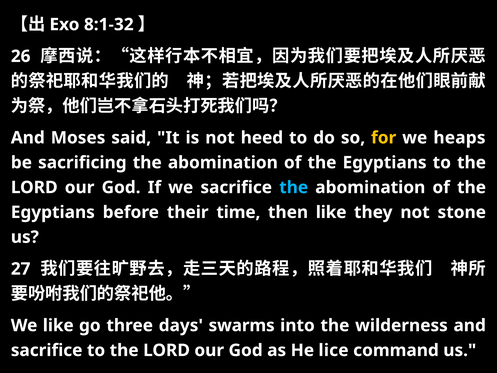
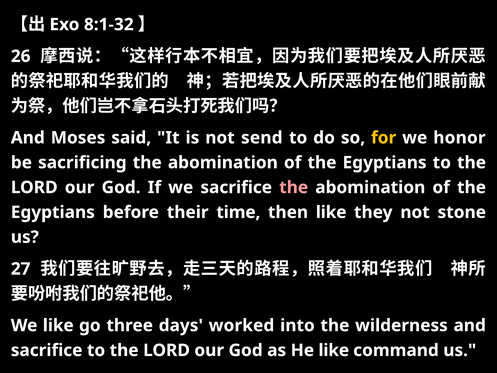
heed: heed -> send (262, 138)
heaps: heaps -> honor (459, 138)
the colour: light blue -> pink (294, 187)
swarms: swarms -> worked (241, 325)
He lice: lice -> like (334, 350)
